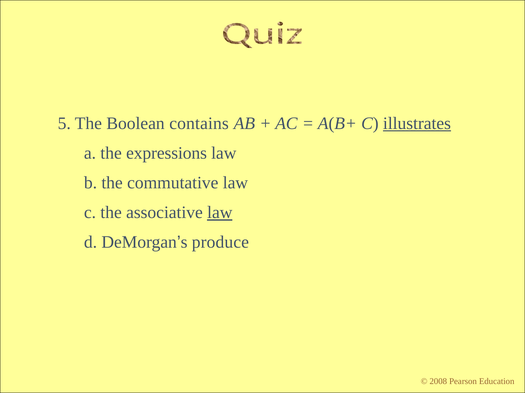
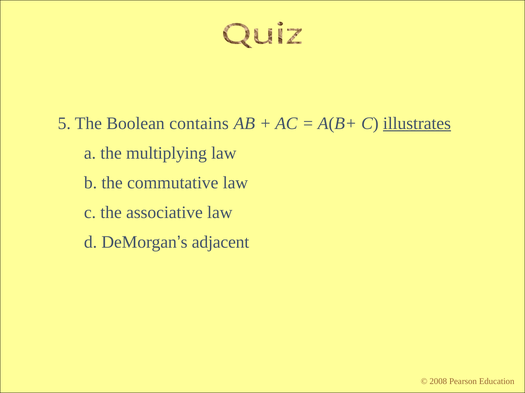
expressions: expressions -> multiplying (167, 153)
law underline: present -> none (220, 213)
produce: produce -> adjacent (221, 243)
